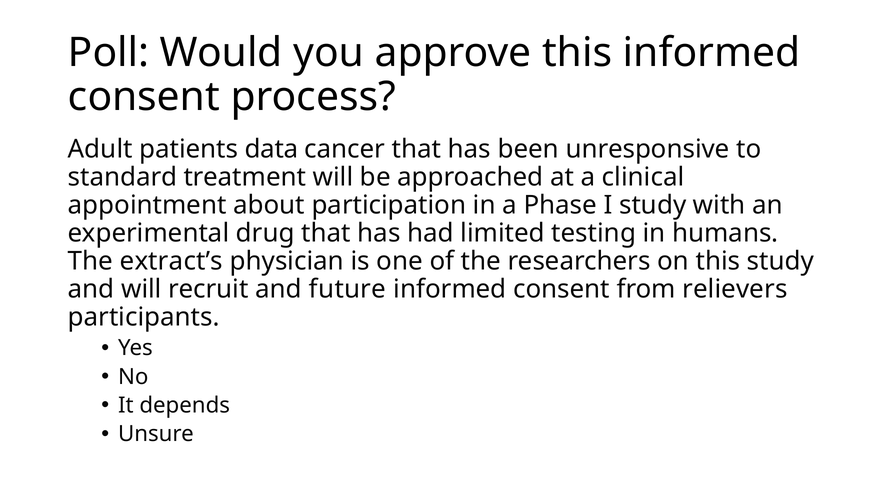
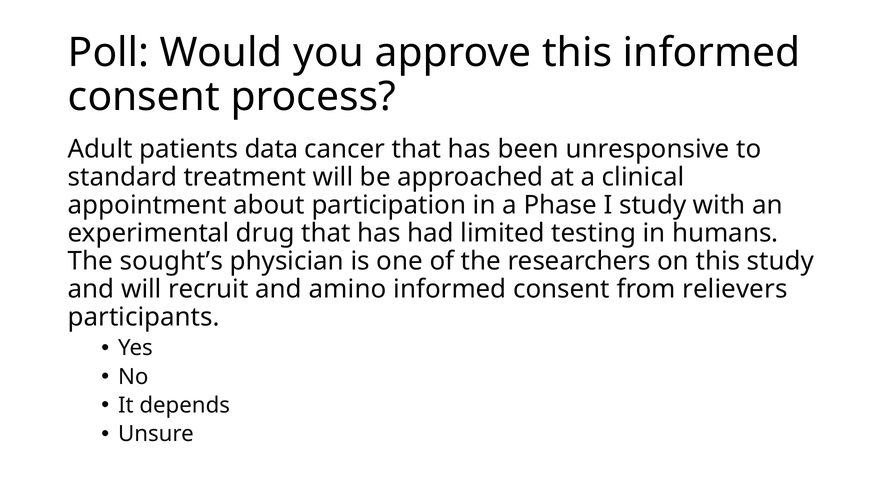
extract’s: extract’s -> sought’s (171, 261)
future: future -> amino (348, 289)
